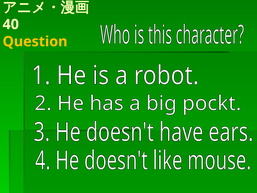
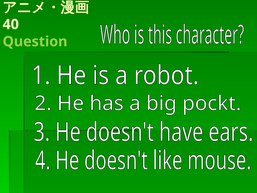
Question colour: yellow -> light green (35, 41)
